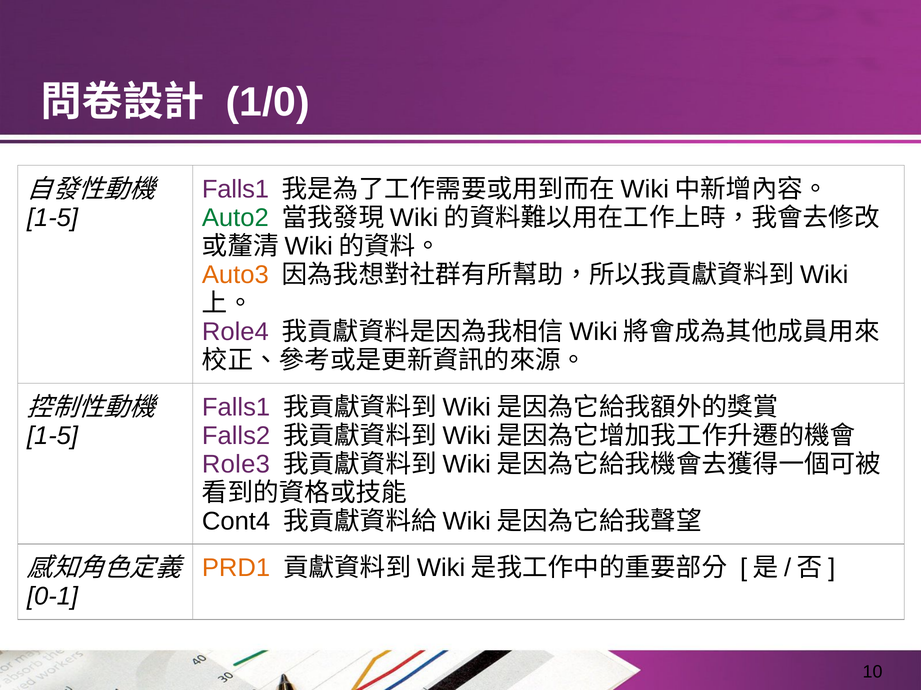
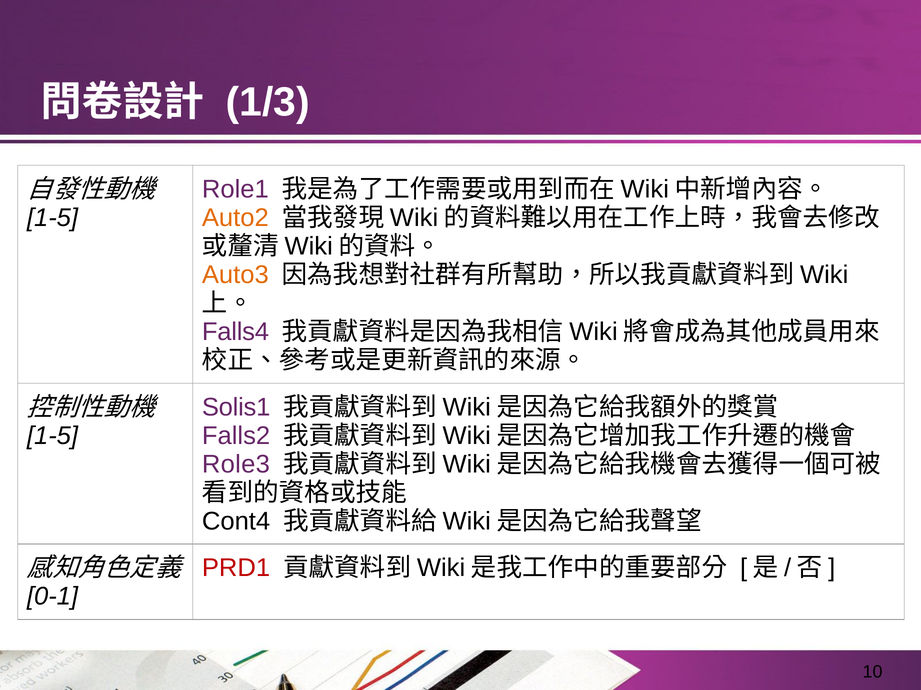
1/0: 1/0 -> 1/3 (268, 102)
Falls1: Falls1 -> Role1 (235, 189)
Auto2 colour: green -> orange (235, 218)
Role4: Role4 -> Falls4 (235, 332)
Falls1: Falls1 -> Solis1 (236, 408)
PRD1 colour: orange -> red (236, 569)
